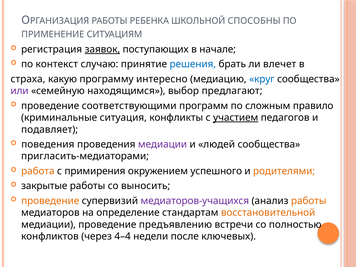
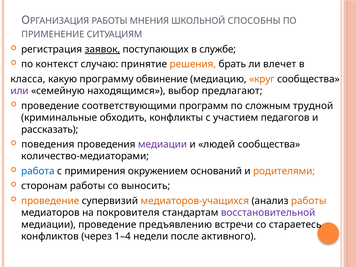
РЕБЕНКА: РЕБЕНКА -> МНЕНИЯ (149, 21)
начале: начале -> службе (218, 49)
решения colour: blue -> orange (193, 64)
страха: страха -> класса (28, 79)
интересно: интересно -> обвинение (162, 79)
круг colour: blue -> orange (262, 79)
правило: правило -> трудной (313, 106)
ситуация: ситуация -> обходить (123, 118)
участием underline: present -> none (236, 118)
подавляет: подавляет -> рассказать (50, 130)
пригласить-медиаторами: пригласить-медиаторами -> количество-медиаторами (85, 156)
работа colour: orange -> blue (38, 171)
успешного: успешного -> оснований (216, 171)
закрытые: закрытые -> сторонам (44, 186)
медиаторов-учащихся colour: purple -> orange (195, 201)
определение: определение -> покровителя (128, 213)
восстановительной colour: orange -> purple (268, 213)
полностью: полностью -> стараетесь (295, 224)
4–4: 4–4 -> 1–4 (123, 236)
ключевых: ключевых -> активного (229, 236)
